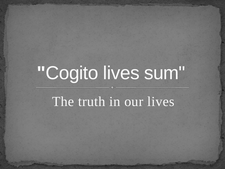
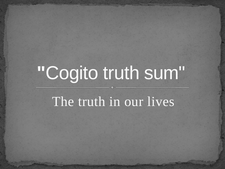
Cogito lives: lives -> truth (121, 73)
